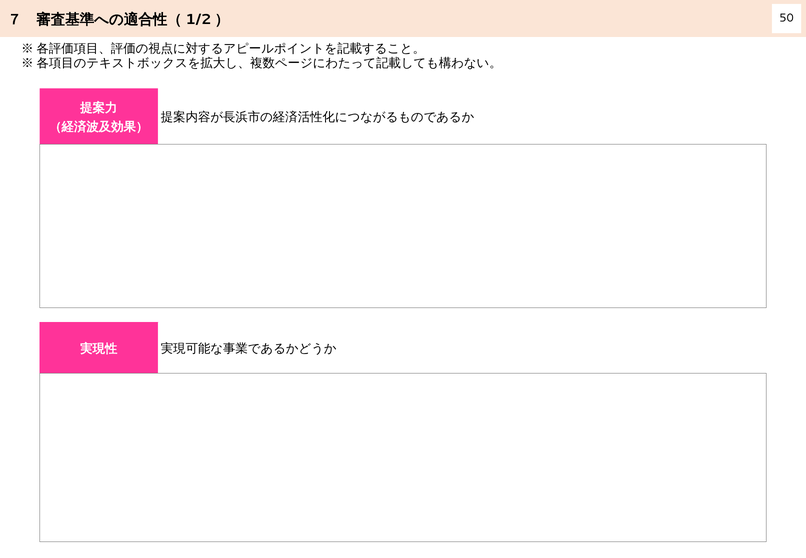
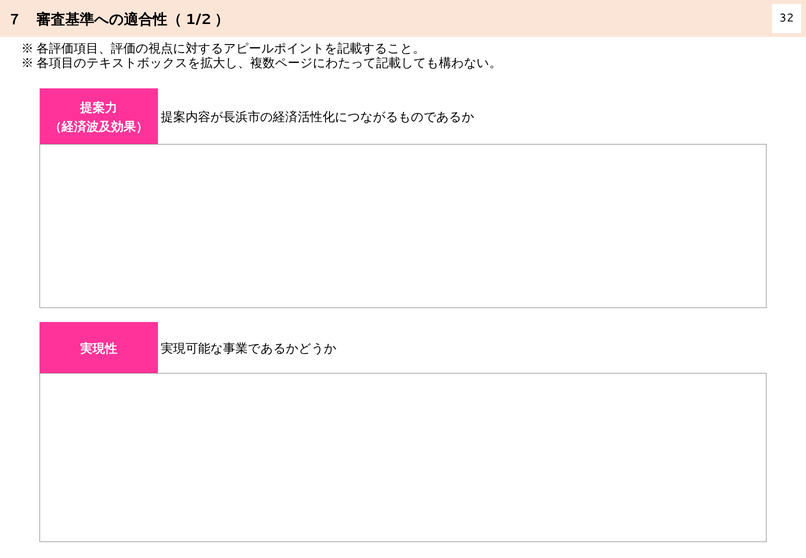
50: 50 -> 32 (787, 18)
